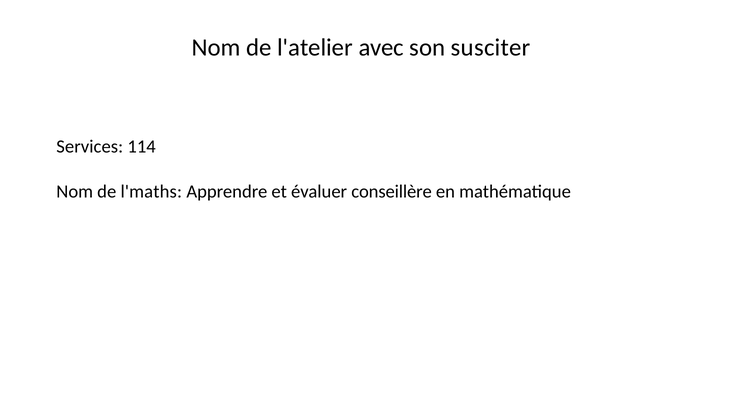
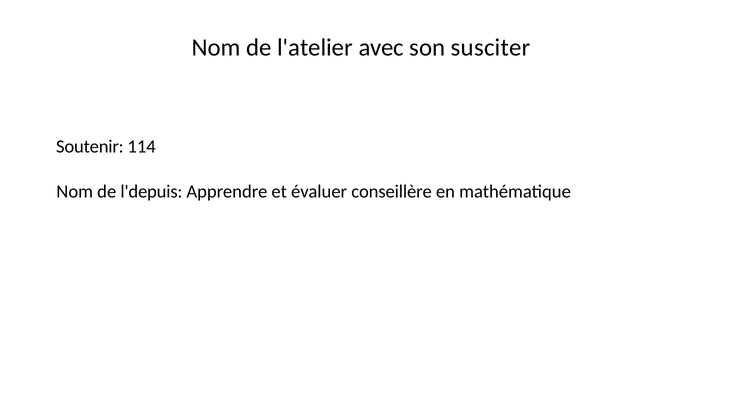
Services: Services -> Soutenir (90, 147)
l'maths: l'maths -> l'depuis (151, 192)
